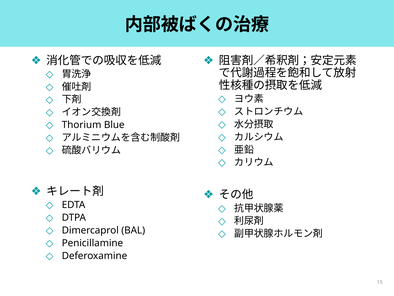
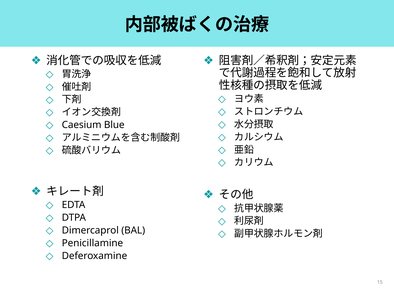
Thorium: Thorium -> Caesium (82, 125)
